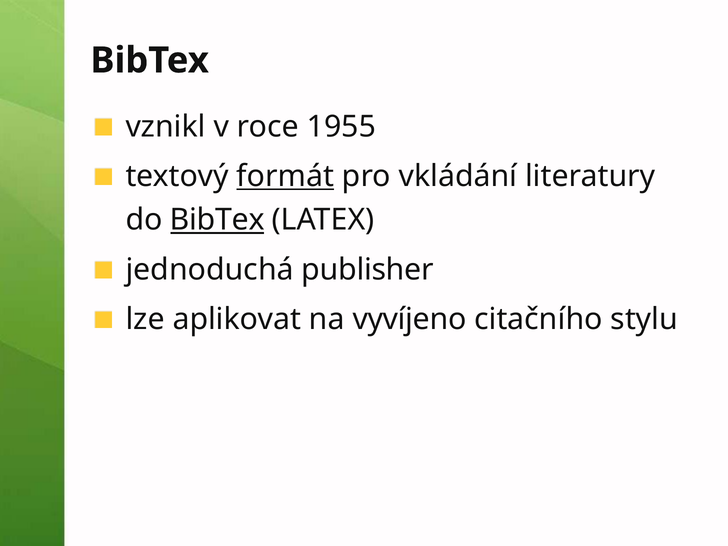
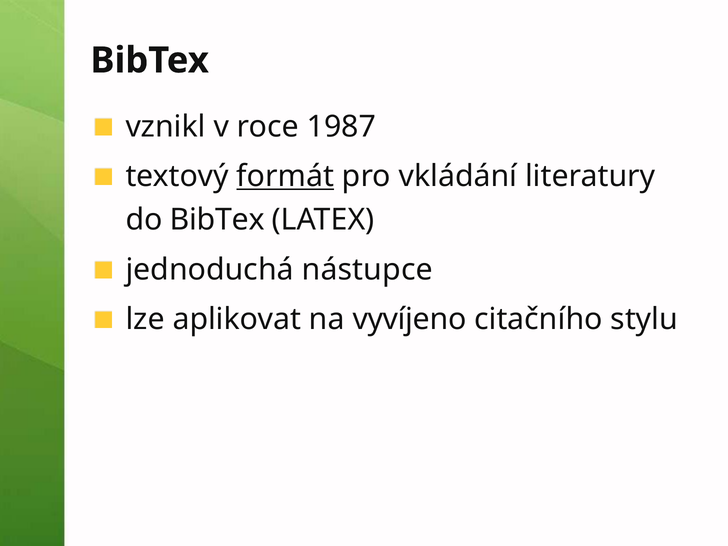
1955: 1955 -> 1987 (341, 127)
BibTex underline: present -> none (217, 220)
publisher: publisher -> nástupce (367, 270)
